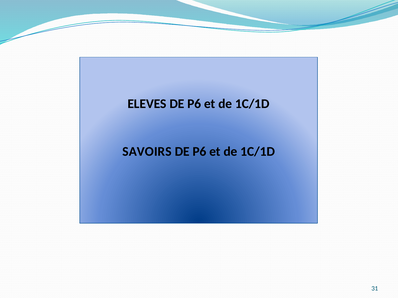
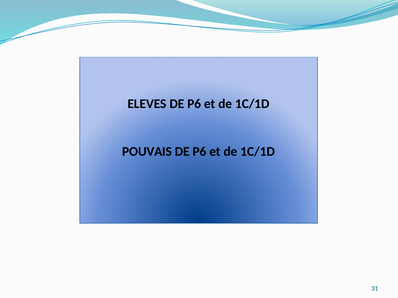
SAVOIRS: SAVOIRS -> POUVAIS (147, 152)
